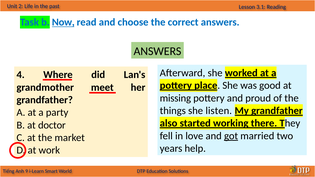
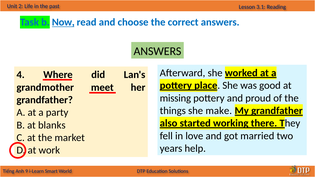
listen: listen -> make (219, 111)
doctor: doctor -> blanks (52, 125)
got underline: present -> none (231, 136)
